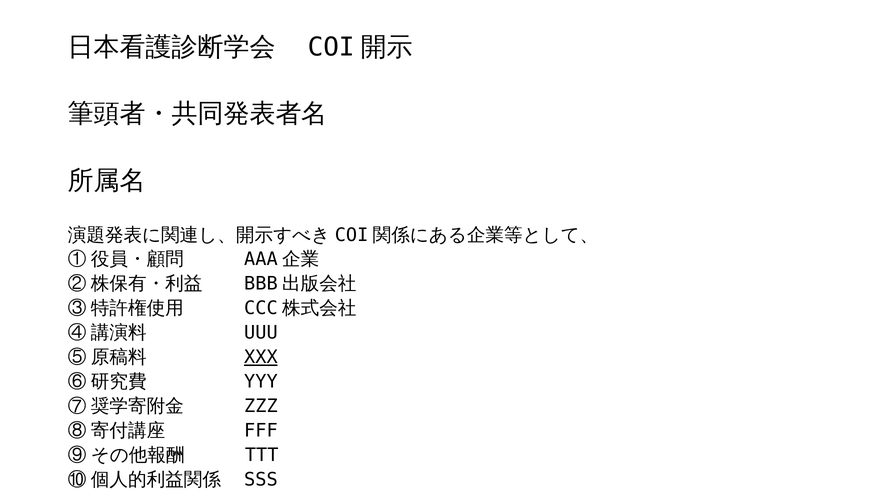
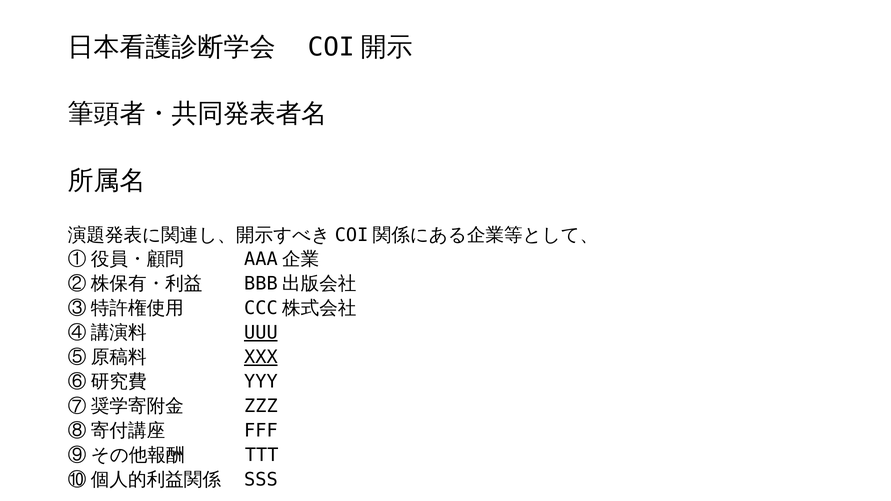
UUU underline: none -> present (261, 333)
